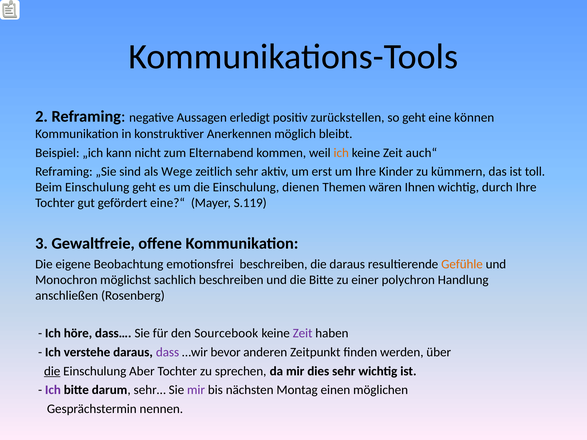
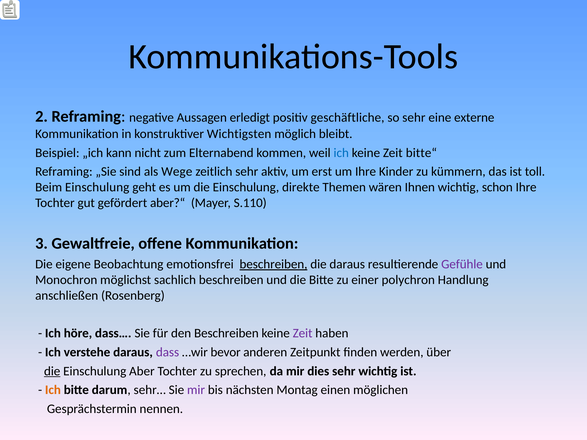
zurückstellen: zurückstellen -> geschäftliche (348, 118)
so geht: geht -> sehr (414, 118)
können: können -> externe (474, 118)
Anerkennen: Anerkennen -> Wichtigsten (239, 134)
ich colour: orange -> blue (341, 153)
auch“: auch“ -> bitte“ (421, 153)
dienen: dienen -> direkte (301, 187)
durch: durch -> schon (497, 187)
eine?“: eine?“ -> aber?“ (168, 203)
S.119: S.119 -> S.110 (250, 203)
beschreiben underline: none -> present (273, 264)
Gefühle colour: orange -> purple (462, 264)
den Sourcebook: Sourcebook -> Beschreiben (226, 333)
Ich colour: purple -> orange (53, 390)
